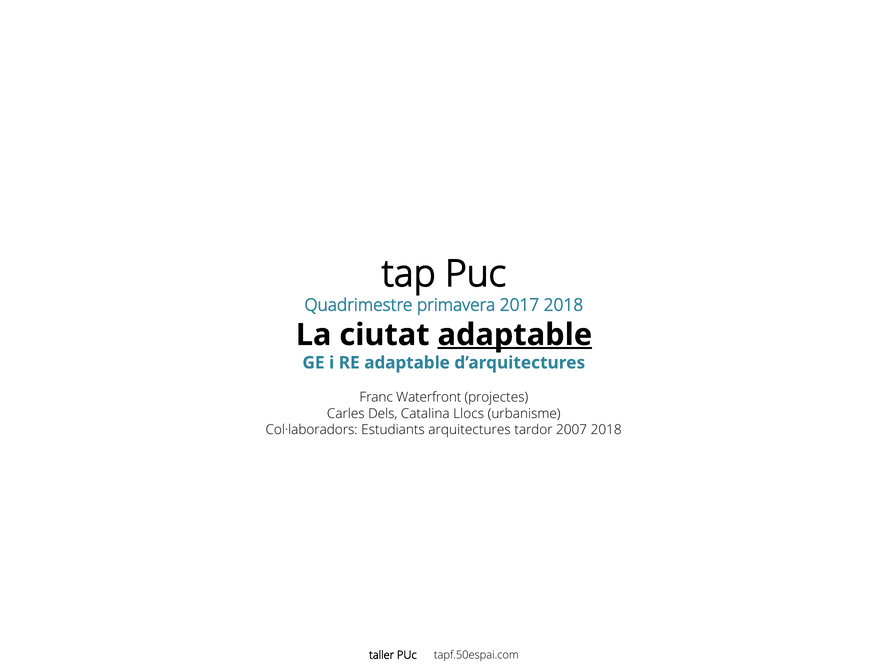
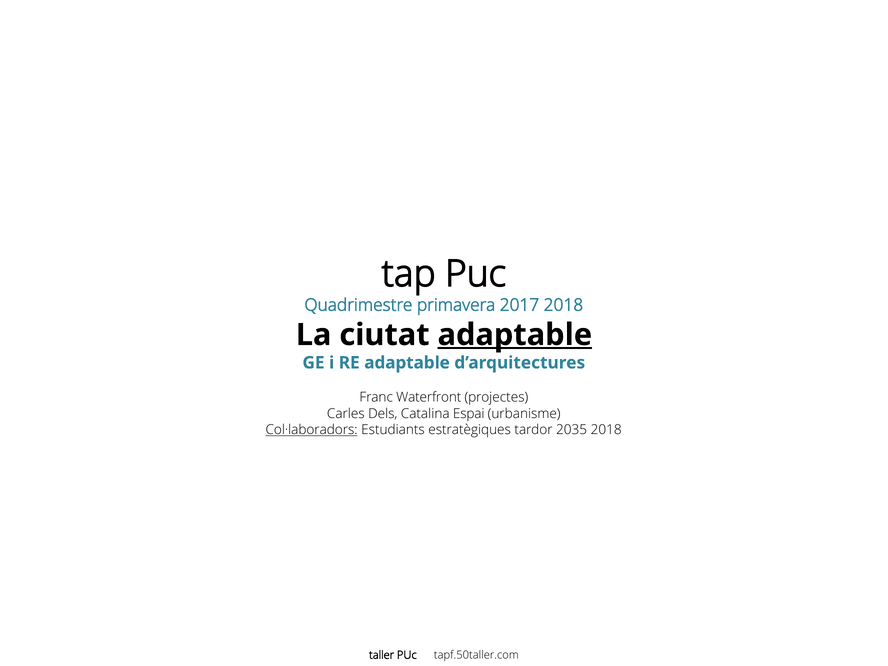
Llocs: Llocs -> Espai (469, 414)
Col·laboradors underline: none -> present (312, 430)
arquitectures: arquitectures -> estratègiques (470, 430)
2007: 2007 -> 2035 (572, 430)
tapf.50espai.com: tapf.50espai.com -> tapf.50taller.com (476, 655)
